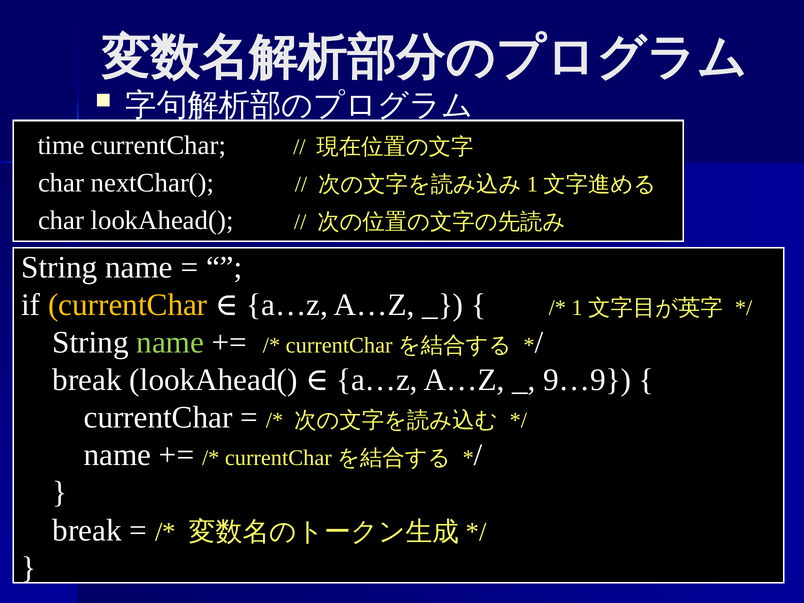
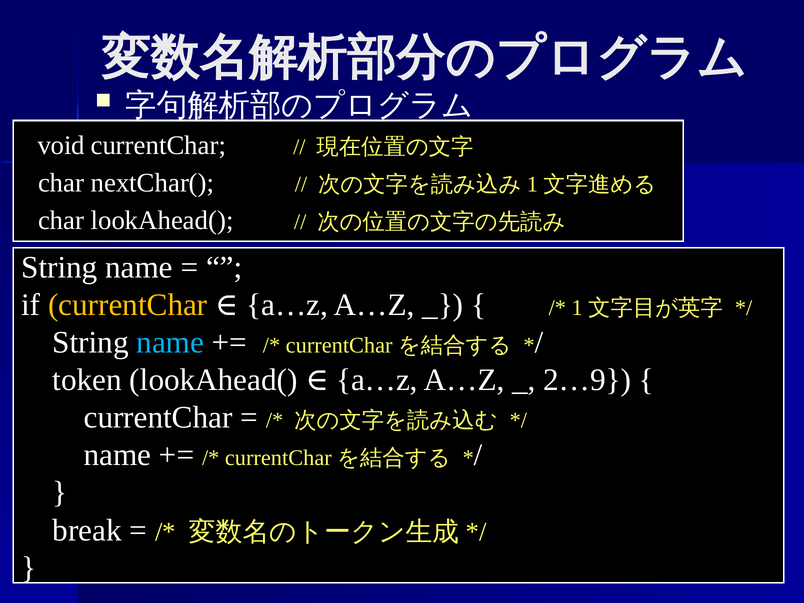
time: time -> void (61, 145)
name colour: light green -> light blue (170, 342)
break: break -> token (87, 380)
9…9: 9…9 -> 2…9 (587, 380)
